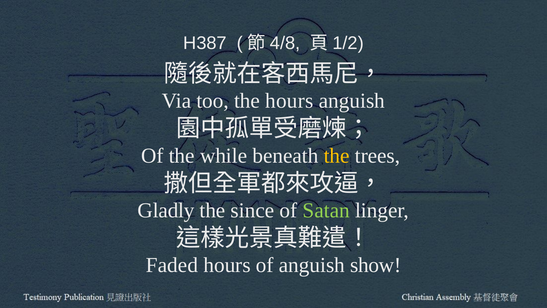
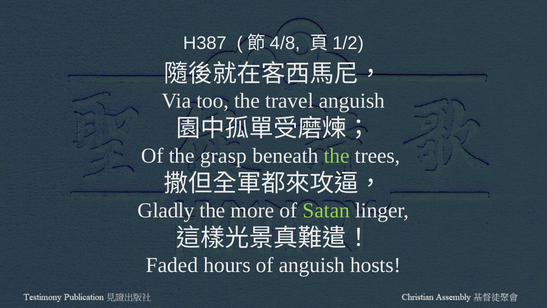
the hours: hours -> travel (289, 101)
while: while -> grasp (223, 156)
the colour: yellow -> light green (337, 156)
since: since -> more (252, 210)
show: show -> hosts (376, 265)
